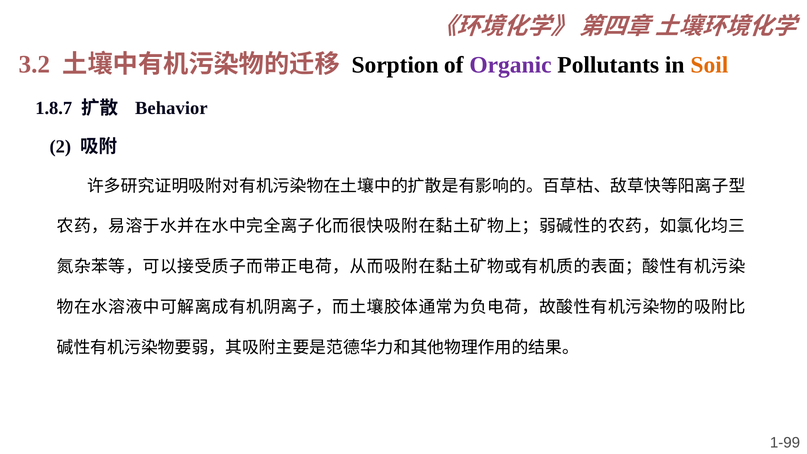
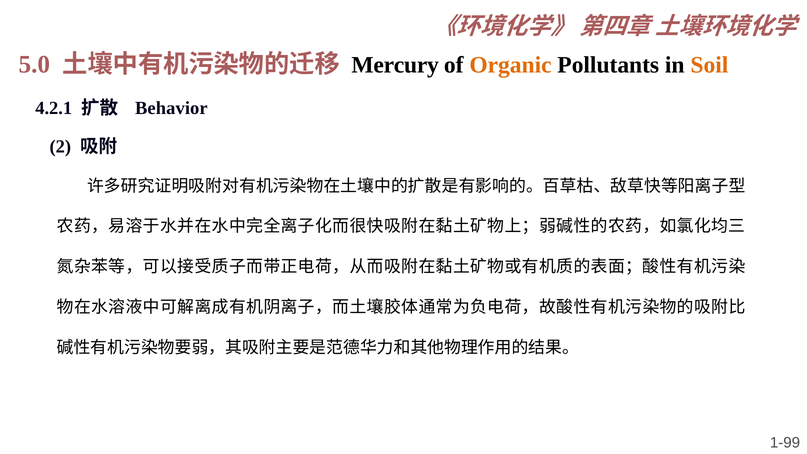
3.2: 3.2 -> 5.0 (34, 64)
Sorption: Sorption -> Mercury (395, 65)
Organic colour: purple -> orange (510, 65)
1.8.7: 1.8.7 -> 4.2.1 (54, 108)
